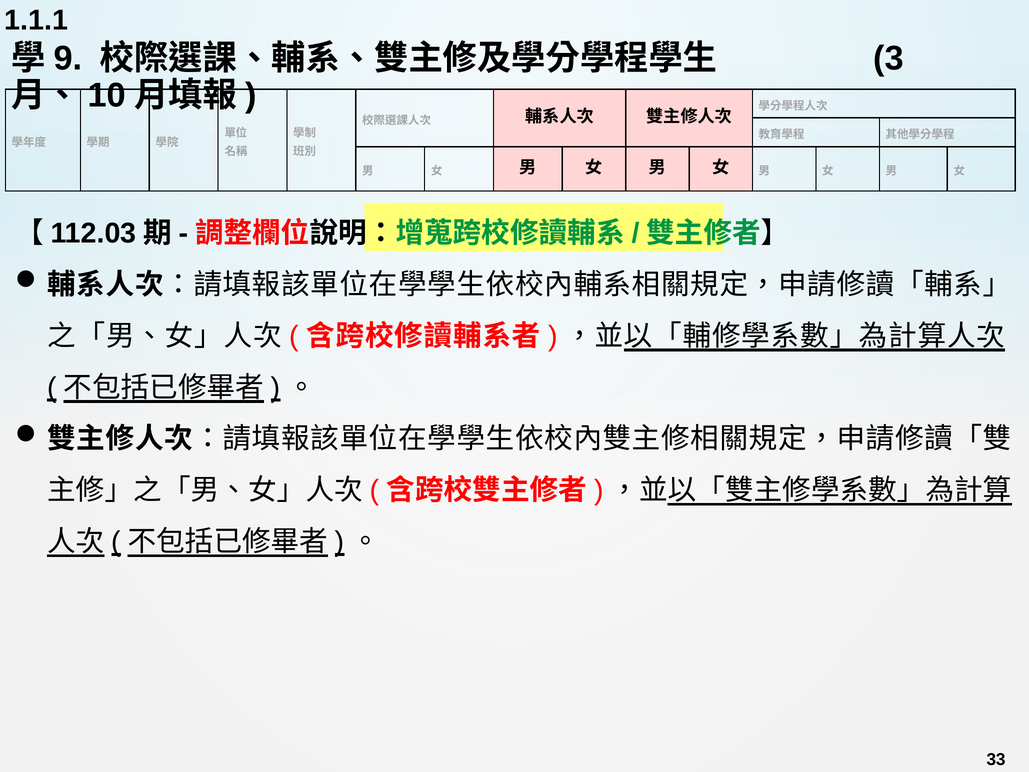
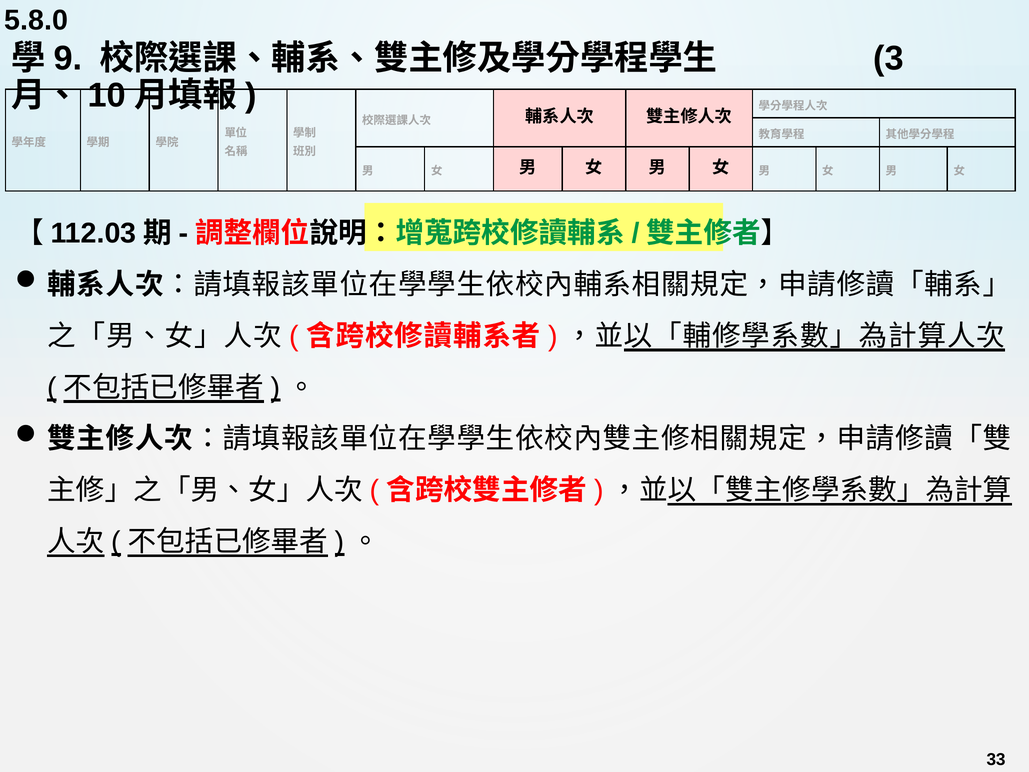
1.1.1: 1.1.1 -> 5.8.0 (36, 20)
